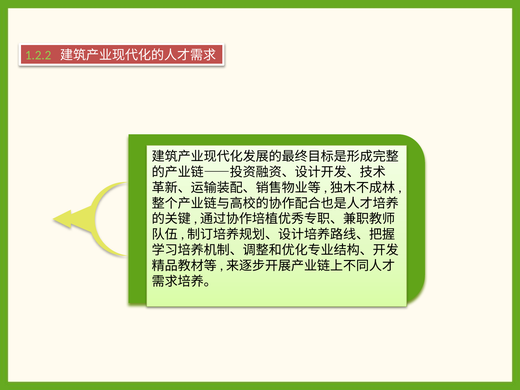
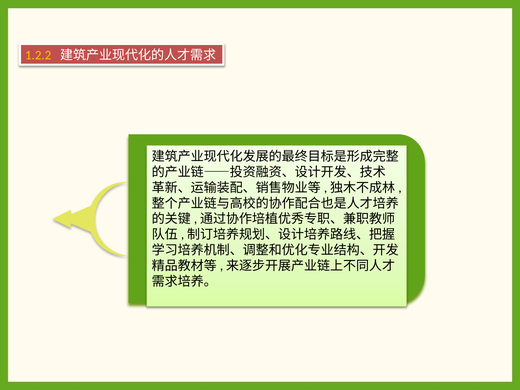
1.2.2 colour: light green -> yellow (38, 55)
